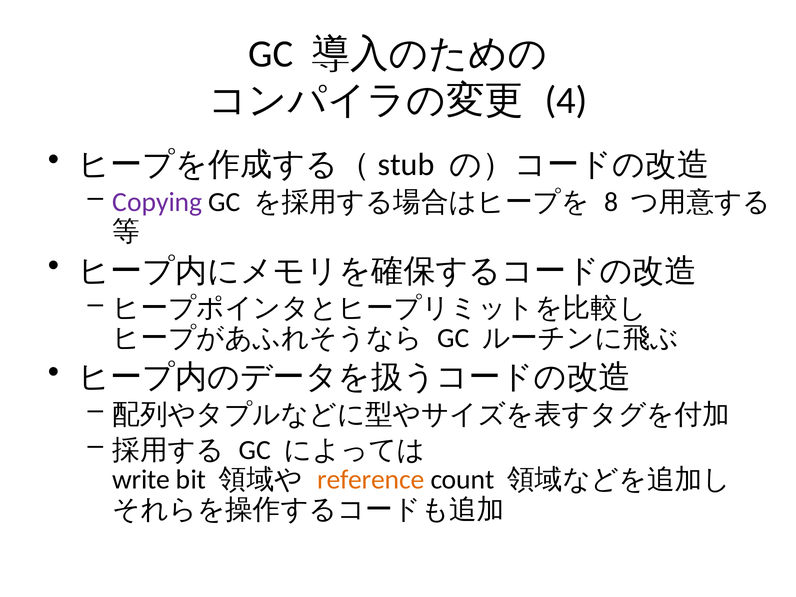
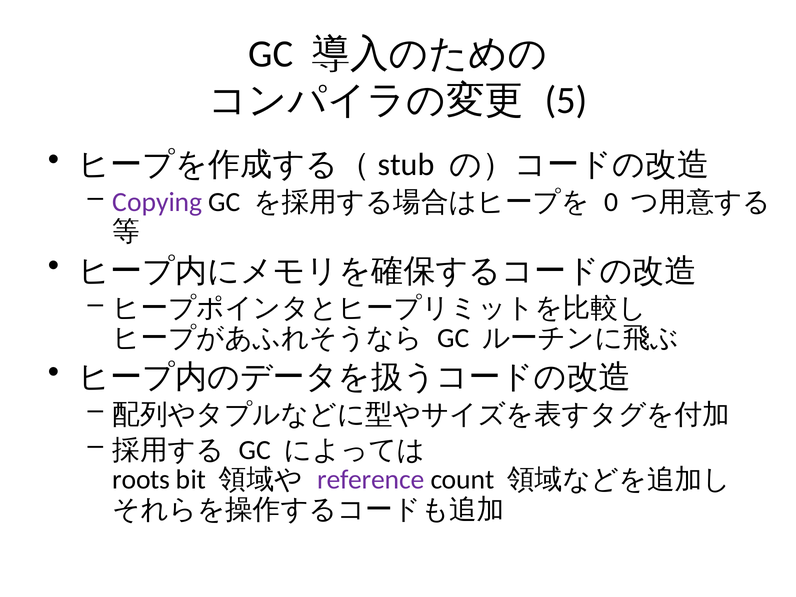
4: 4 -> 5 (566, 100)
8: 8 -> 0 (611, 202)
write: write -> roots (141, 480)
reference colour: orange -> purple (371, 480)
